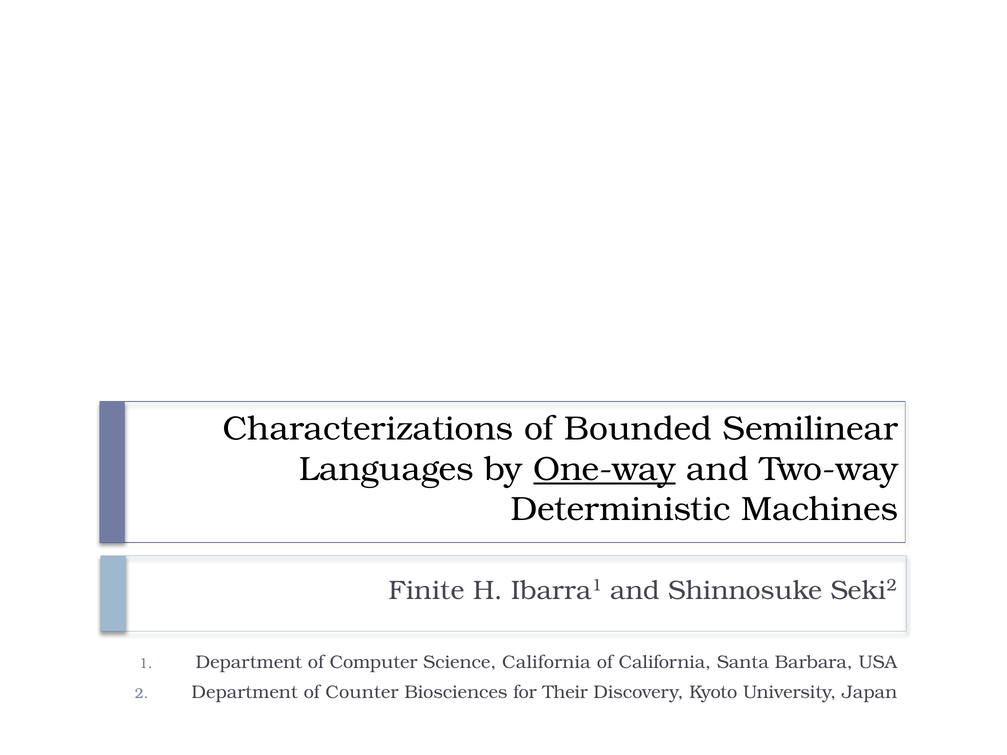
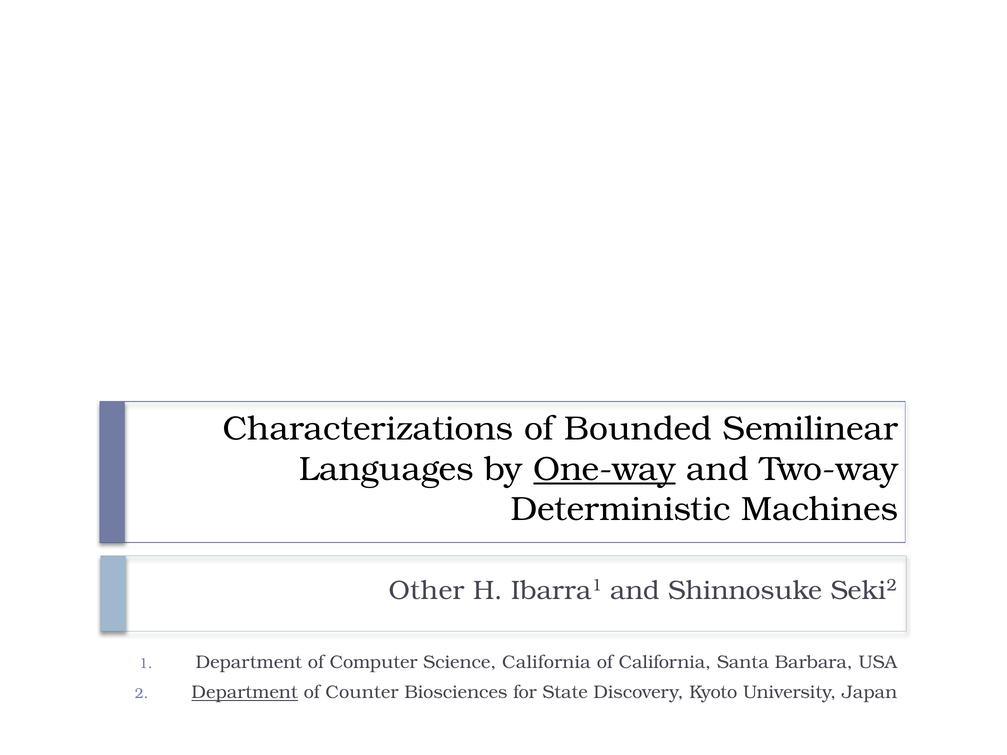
Finite: Finite -> Other (427, 591)
Department underline: none -> present (245, 693)
Their: Their -> State (565, 693)
